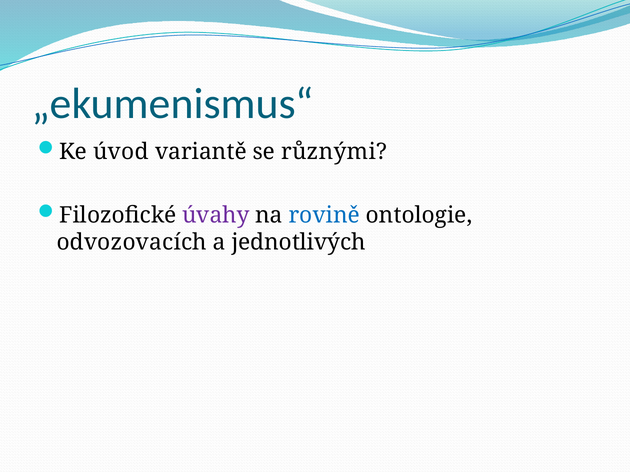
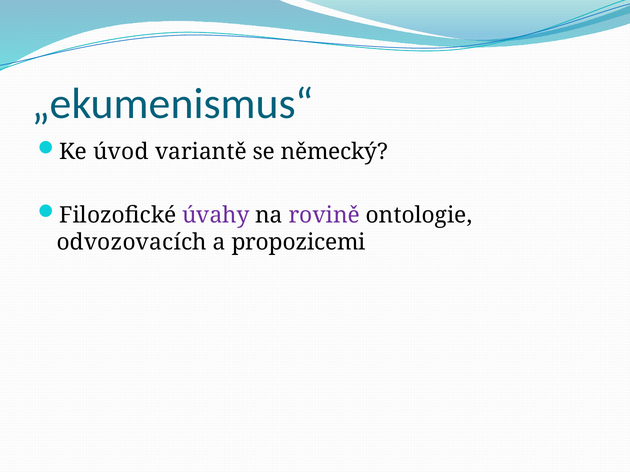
různými: různými -> německý (334, 152)
rovině colour: blue -> purple (324, 215)
jednotlivých: jednotlivých -> propozicemi (299, 243)
